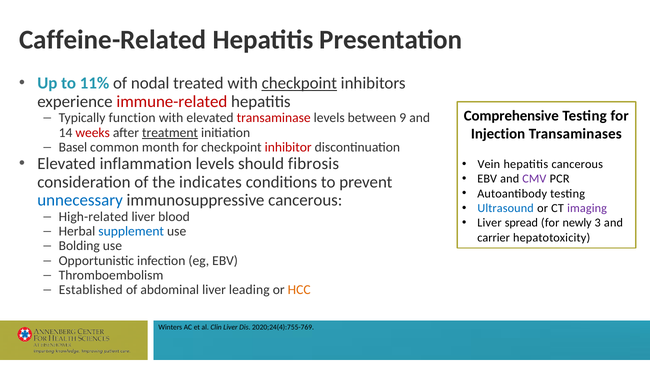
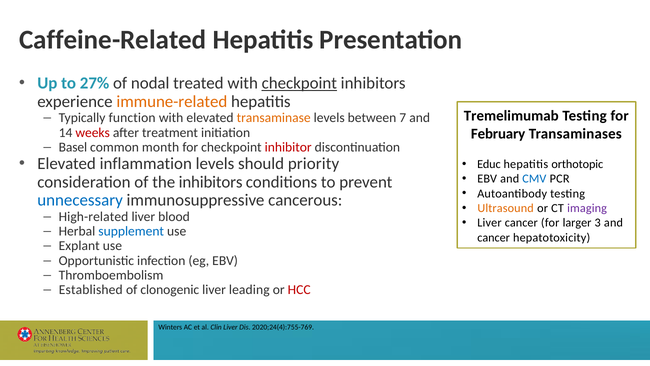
11%: 11% -> 27% (95, 83)
immune-related colour: red -> orange (172, 101)
Comprehensive: Comprehensive -> Tremelimumab (511, 116)
transaminase colour: red -> orange (274, 118)
9: 9 -> 7 (403, 118)
treatment underline: present -> none (170, 132)
Injection: Injection -> February (498, 133)
fibrosis: fibrosis -> priority (314, 163)
Vein: Vein -> Educ (489, 164)
hepatitis cancerous: cancerous -> orthotopic (577, 164)
CMV colour: purple -> blue (534, 179)
the indicates: indicates -> inhibitors (211, 182)
Ultrasound colour: blue -> orange (506, 208)
Liver spread: spread -> cancer (521, 223)
newly: newly -> larger (577, 223)
carrier: carrier -> cancer (494, 237)
Bolding: Bolding -> Explant (79, 246)
abdominal: abdominal -> clonogenic (170, 290)
HCC colour: orange -> red (299, 290)
